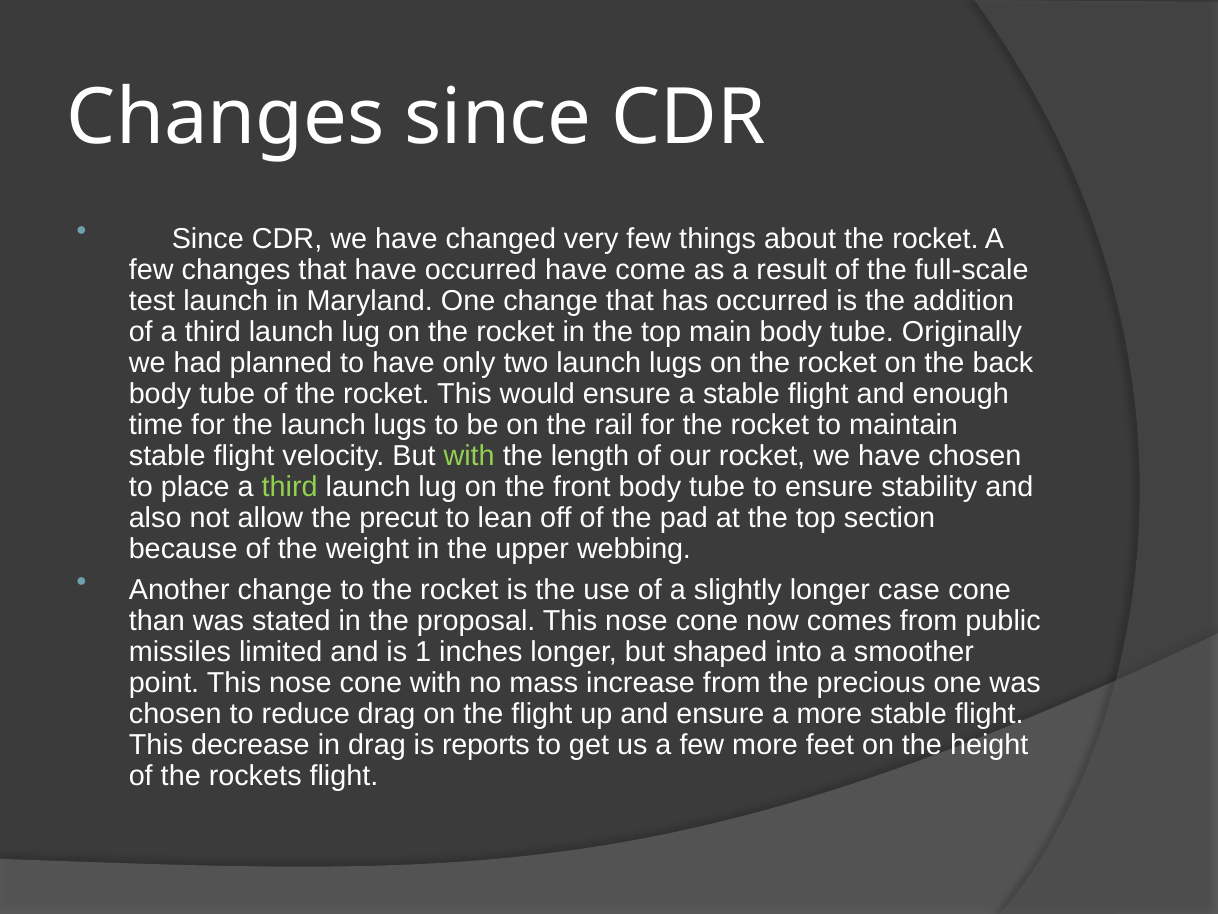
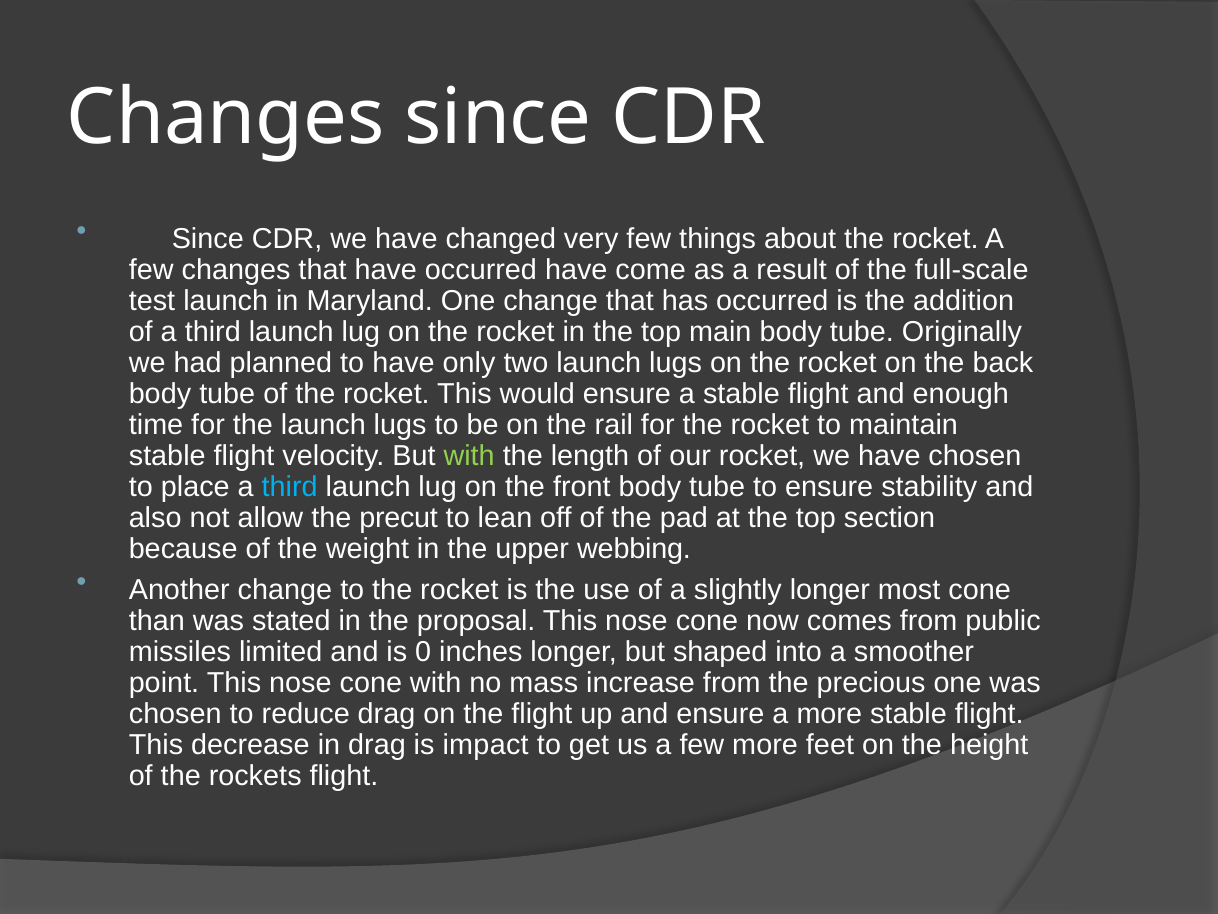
third colour: light green -> light blue (290, 487)
case: case -> most (909, 589)
1: 1 -> 0 (423, 651)
reports: reports -> impact (486, 745)
